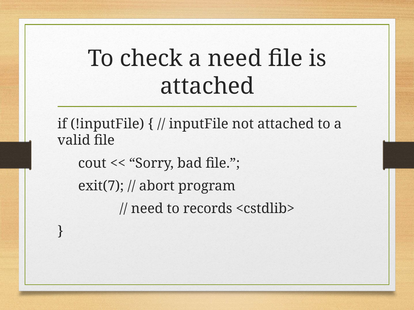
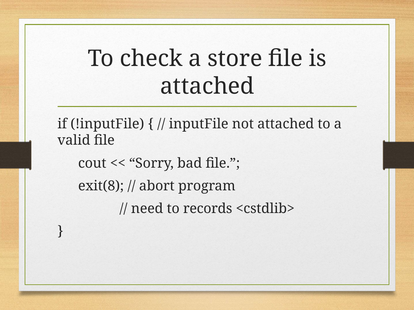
a need: need -> store (235, 59)
exit(7: exit(7 -> exit(8 (101, 186)
